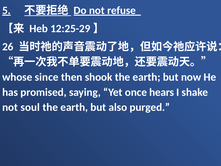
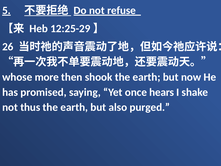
since: since -> more (47, 77)
soul: soul -> thus (30, 107)
